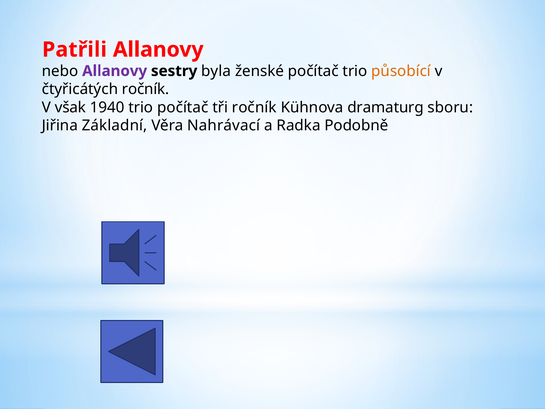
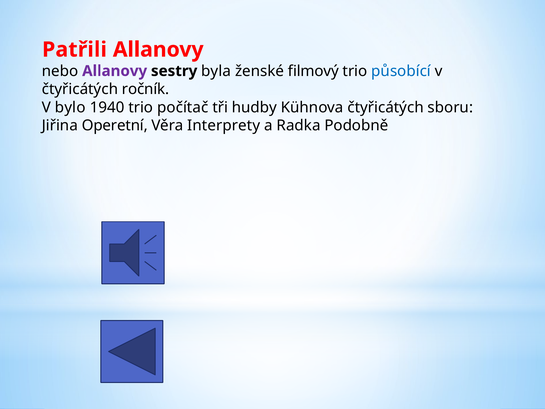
ženské počítač: počítač -> filmový (313, 71)
působící colour: orange -> blue (401, 71)
však: však -> bylo (70, 107)
tři ročník: ročník -> hudby (254, 107)
Kühnova dramaturg: dramaturg -> čtyřicátých (386, 107)
Základní: Základní -> Operetní (115, 125)
Nahrávací: Nahrávací -> Interprety (224, 125)
